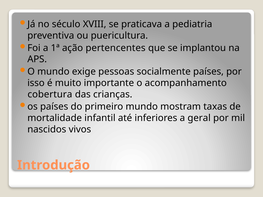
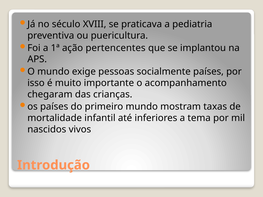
cobertura: cobertura -> chegaram (50, 94)
geral: geral -> tema (199, 118)
